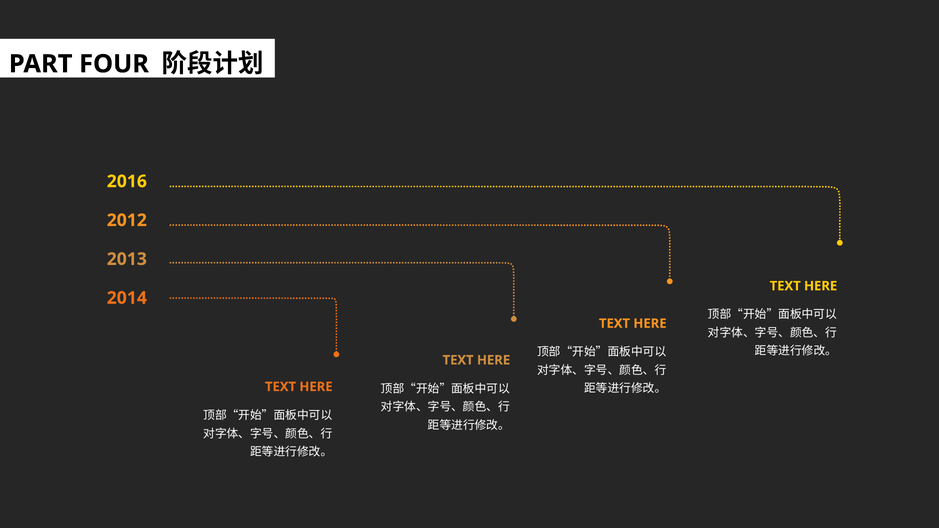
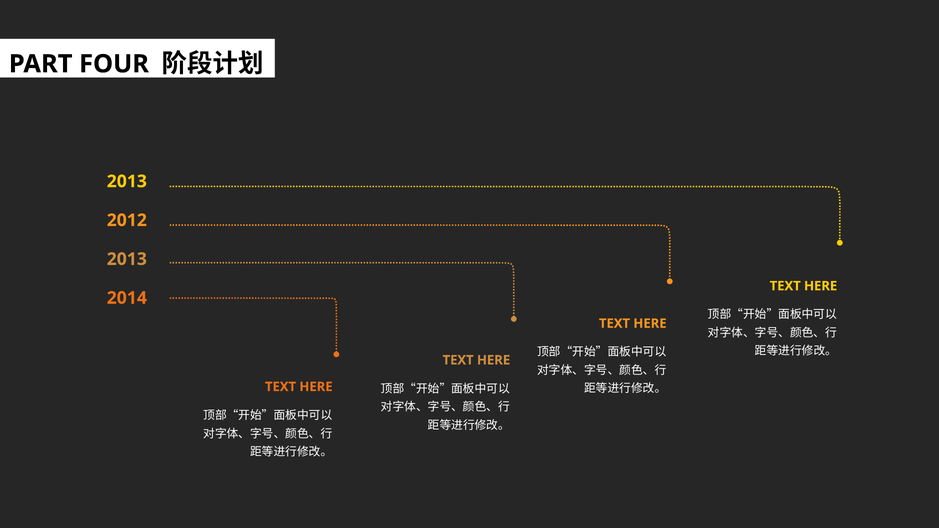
2016: 2016 -> 2013 (127, 181)
